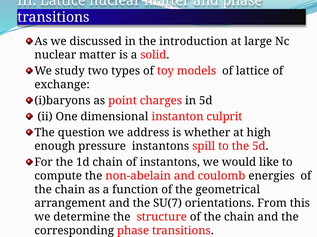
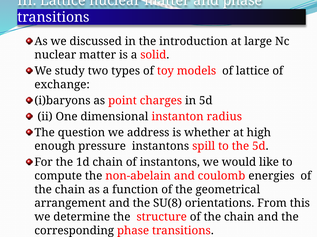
culprit: culprit -> radius (224, 117)
SU(7: SU(7 -> SU(8 (167, 204)
